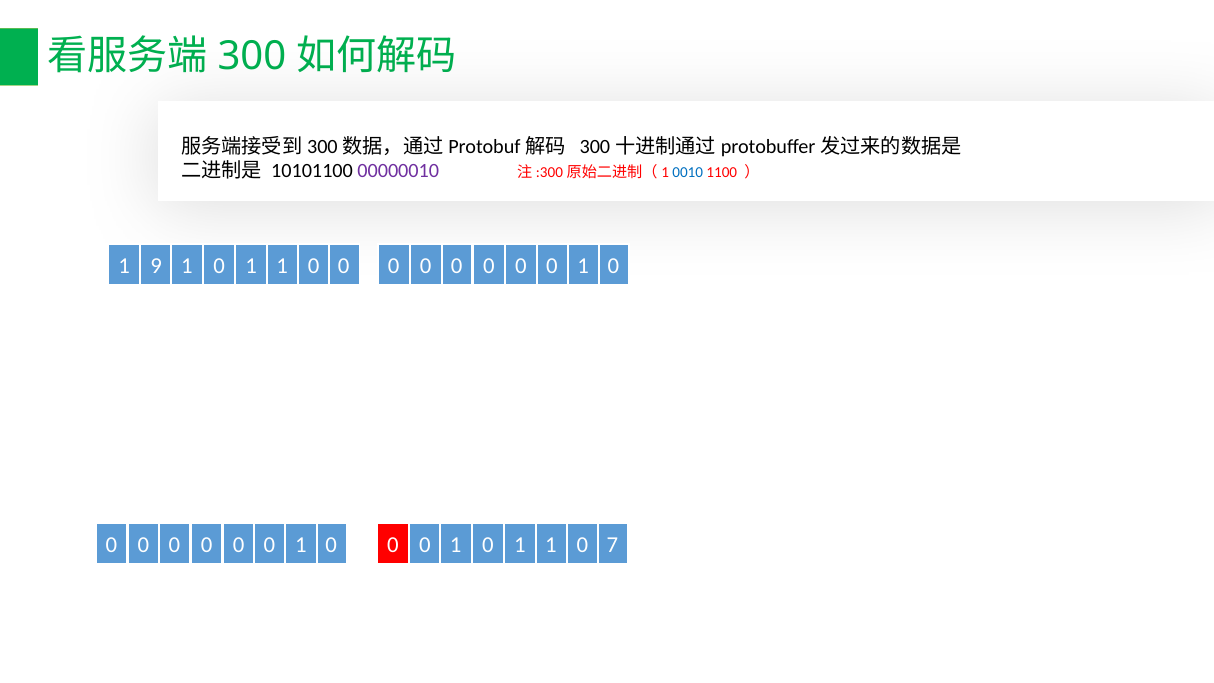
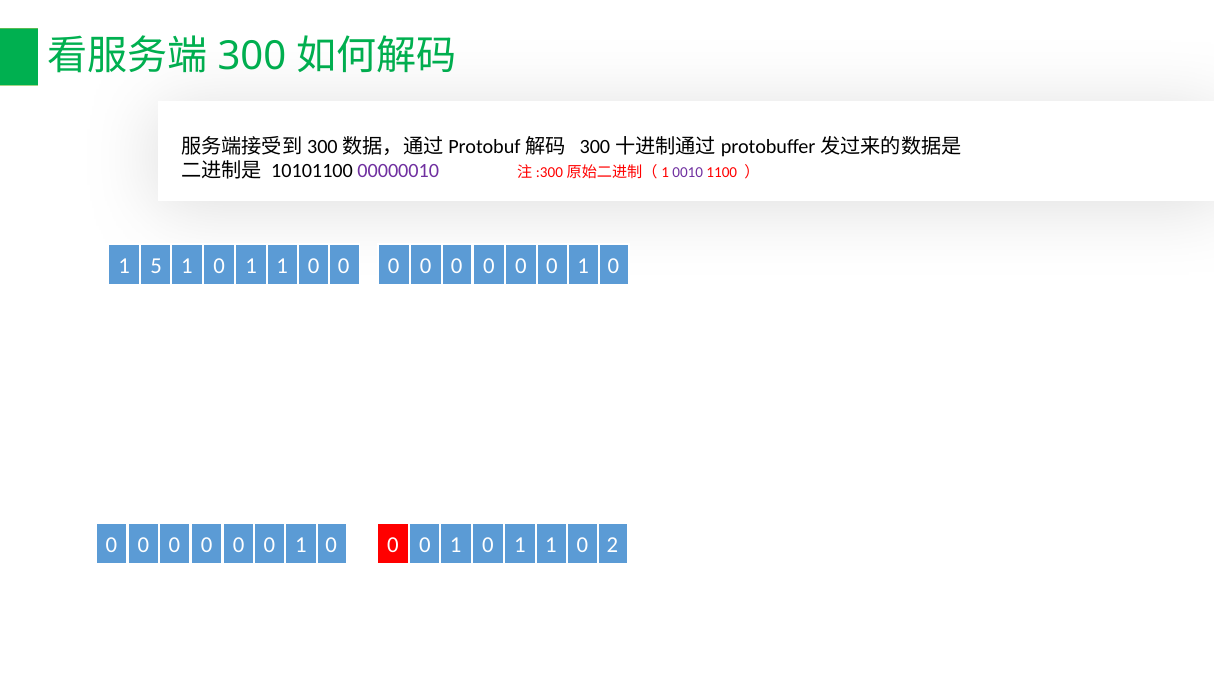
0010 colour: blue -> purple (688, 172)
9: 9 -> 5 (156, 266)
7: 7 -> 2 (612, 545)
